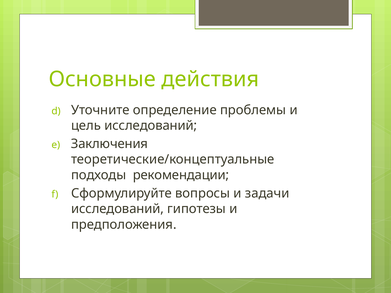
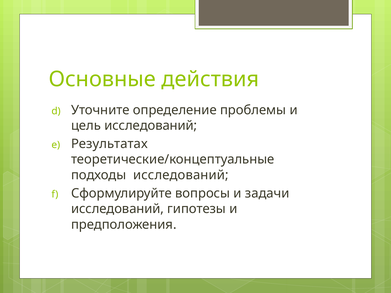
Заключения: Заключения -> Результатах (109, 144)
подходы рекомендации: рекомендации -> исследований (181, 175)
